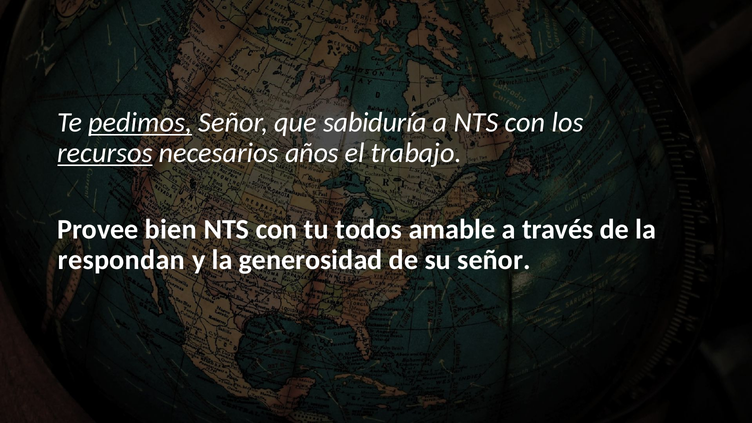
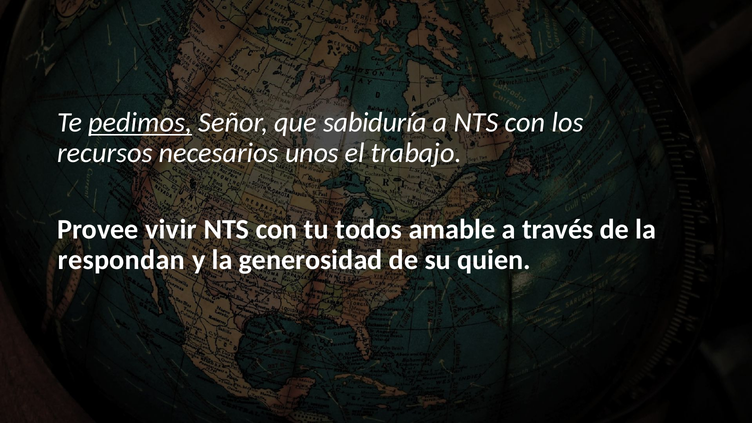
recursos underline: present -> none (105, 153)
años: años -> unos (312, 153)
bien: bien -> vivir (171, 230)
su señor: señor -> quien (494, 260)
